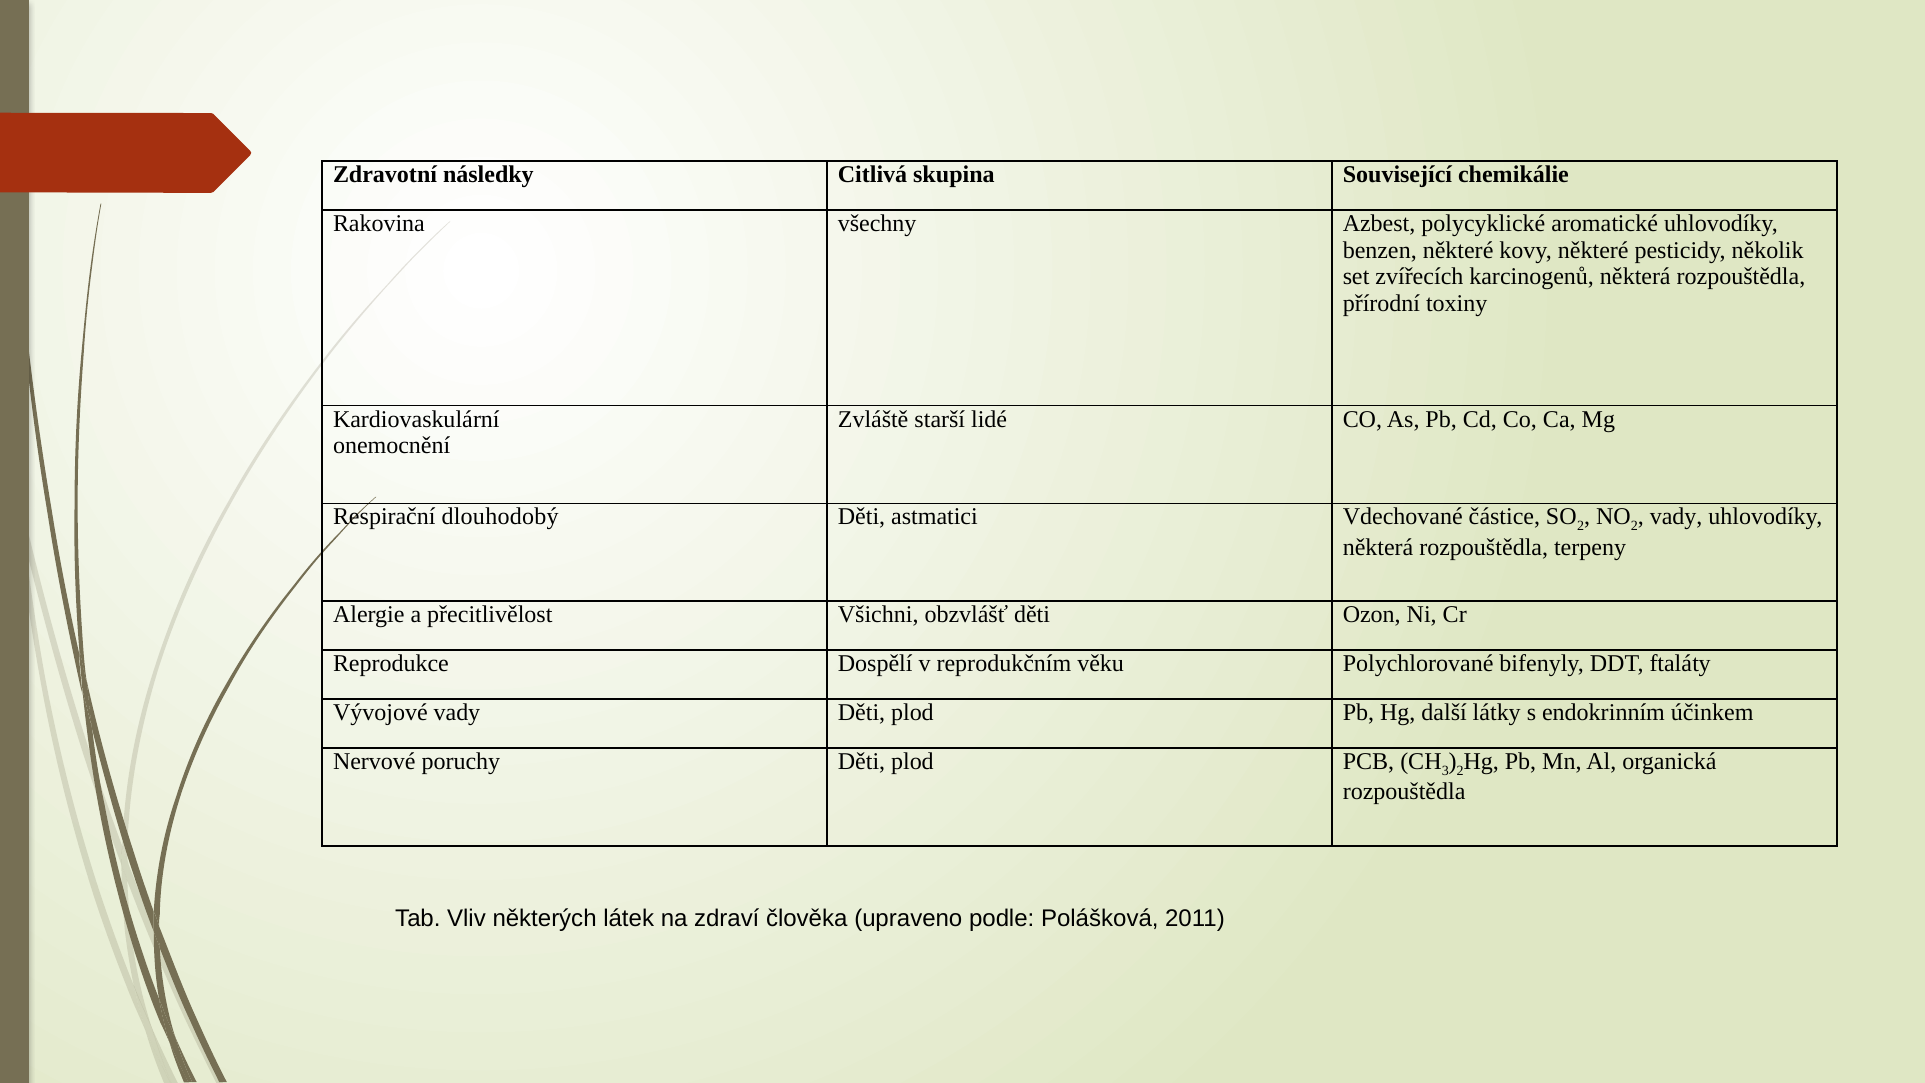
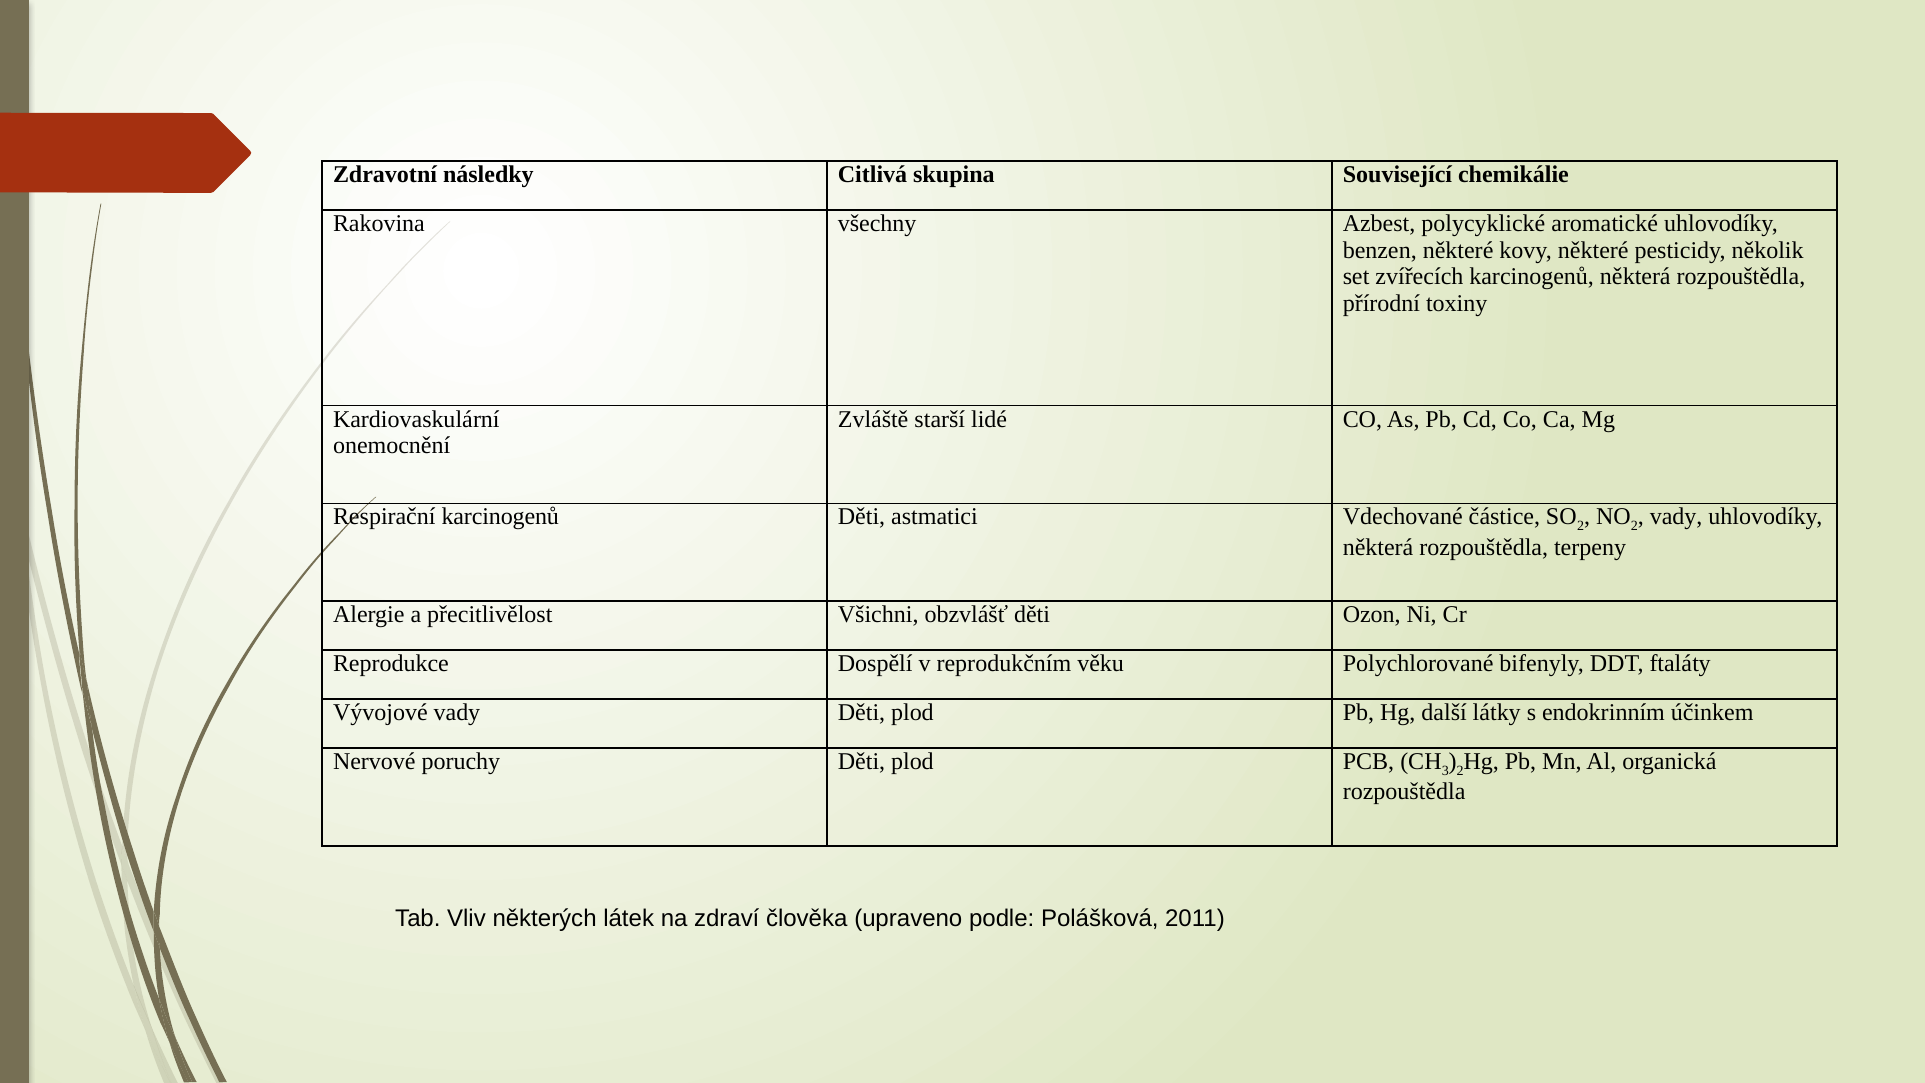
Respirační dlouhodobý: dlouhodobý -> karcinogenů (500, 517)
